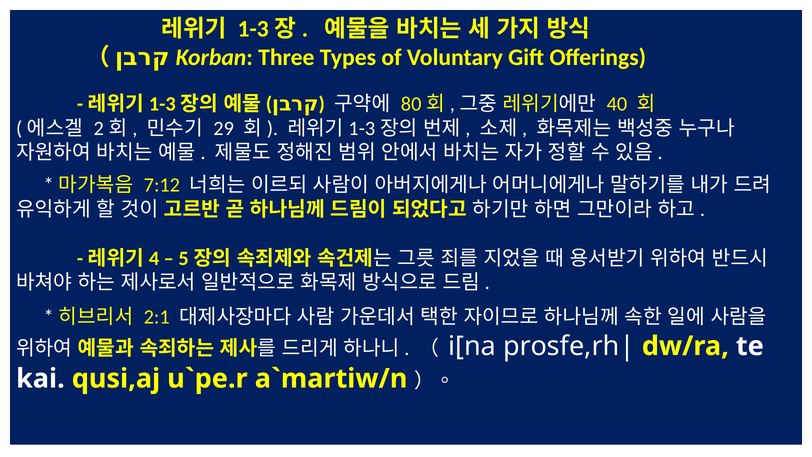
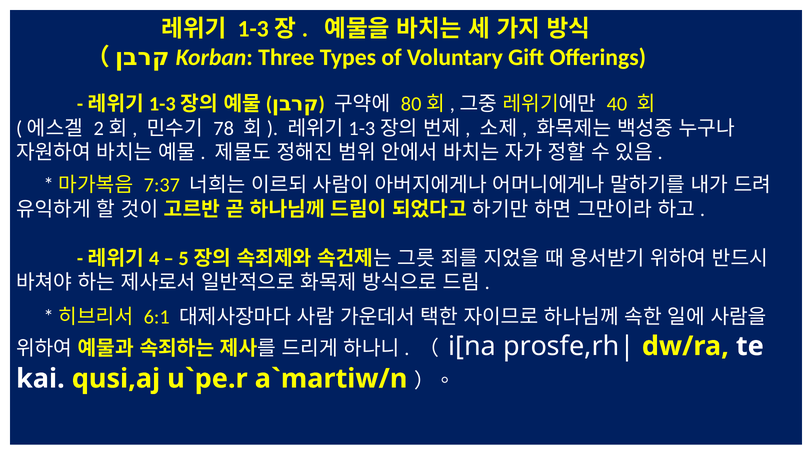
29: 29 -> 78 (224, 128)
7:12: 7:12 -> 7:37 (162, 185)
2:1: 2:1 -> 6:1 (157, 317)
